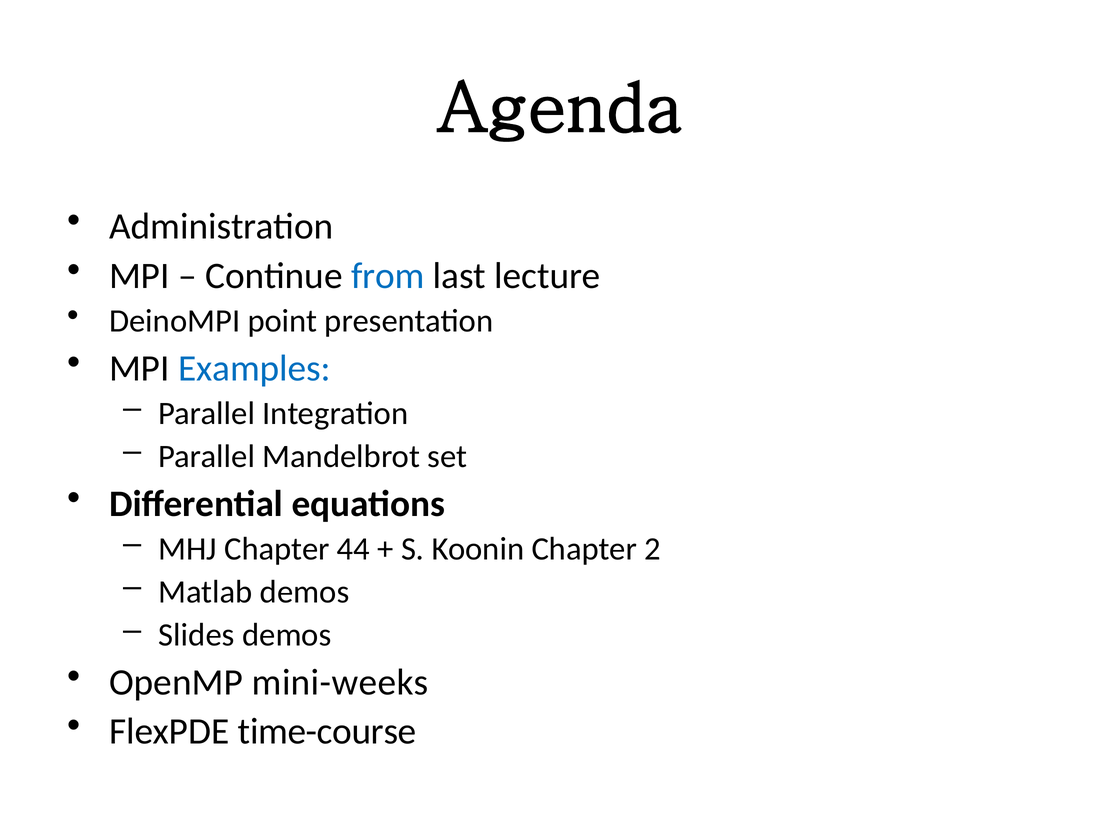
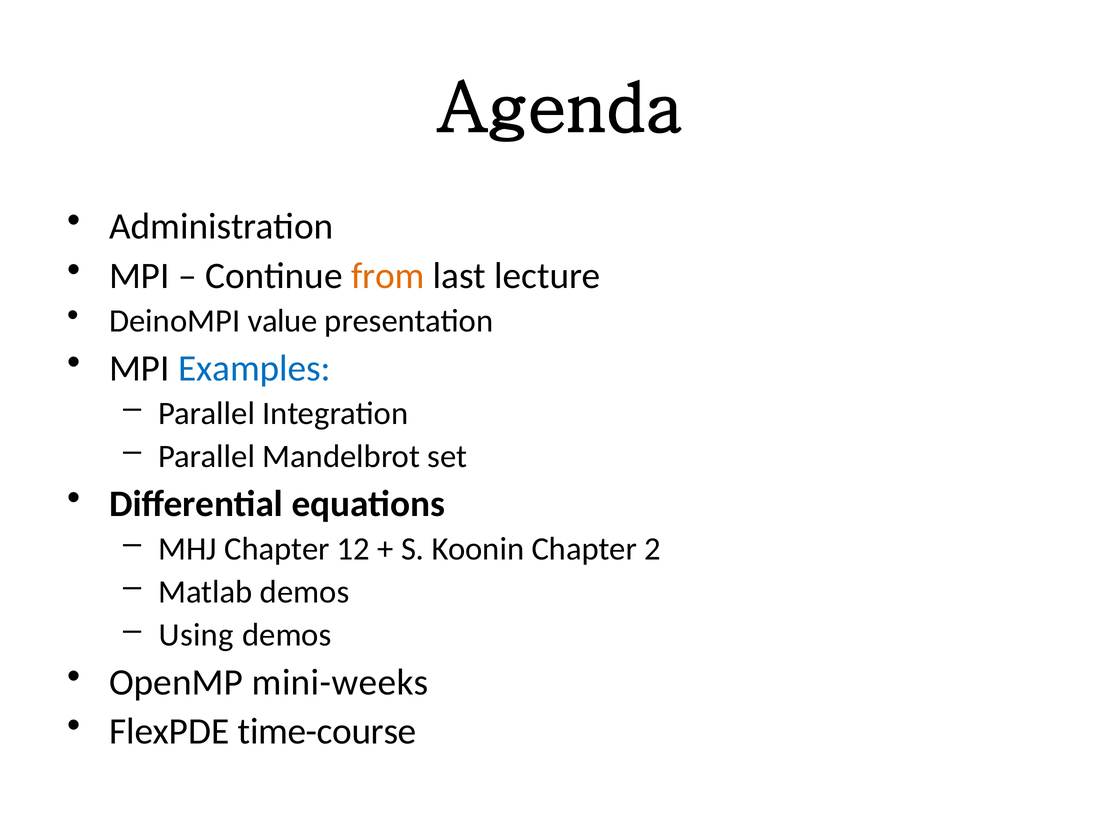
from colour: blue -> orange (388, 276)
point: point -> value (283, 321)
44: 44 -> 12 (353, 549)
Slides: Slides -> Using (196, 635)
